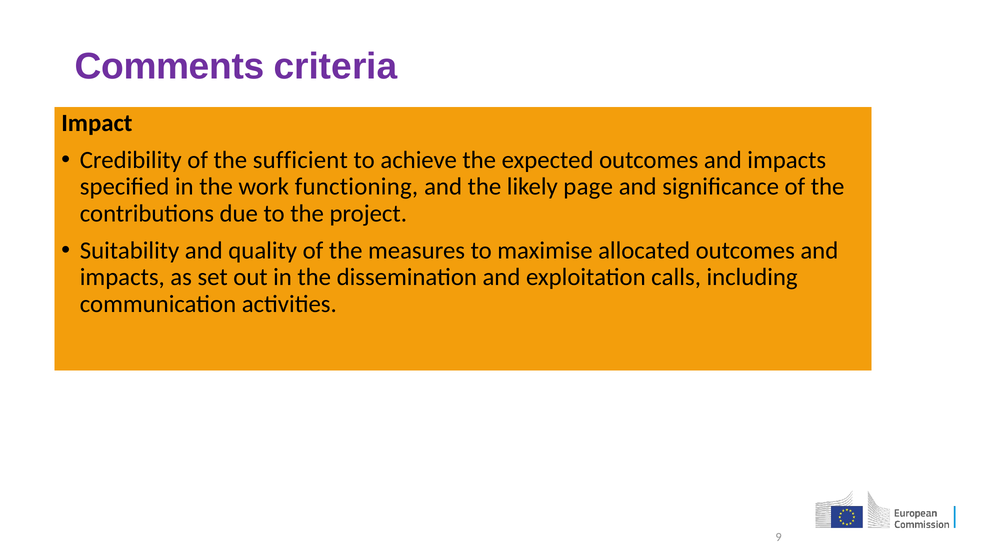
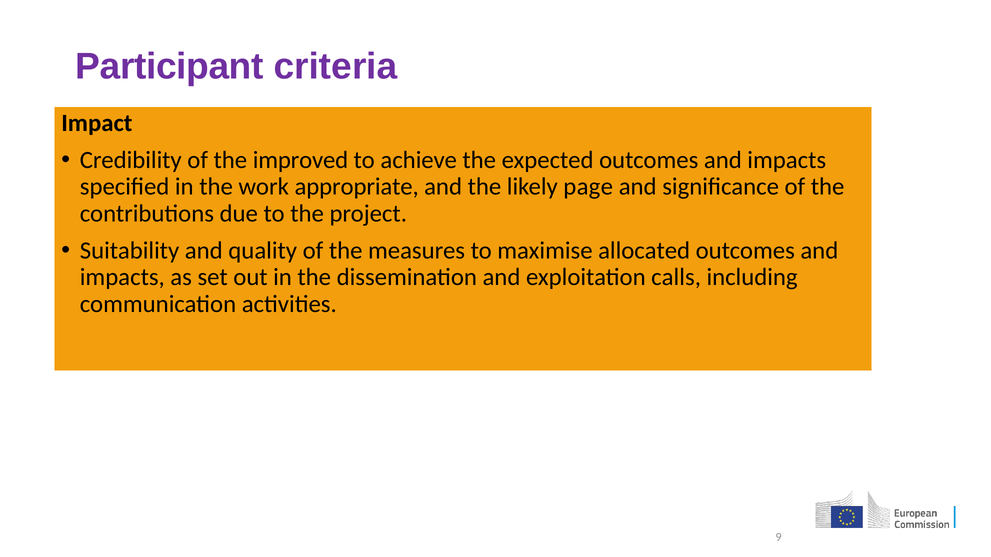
Comments: Comments -> Participant (170, 67)
sufficient: sufficient -> improved (301, 160)
functioning: functioning -> appropriate (357, 187)
